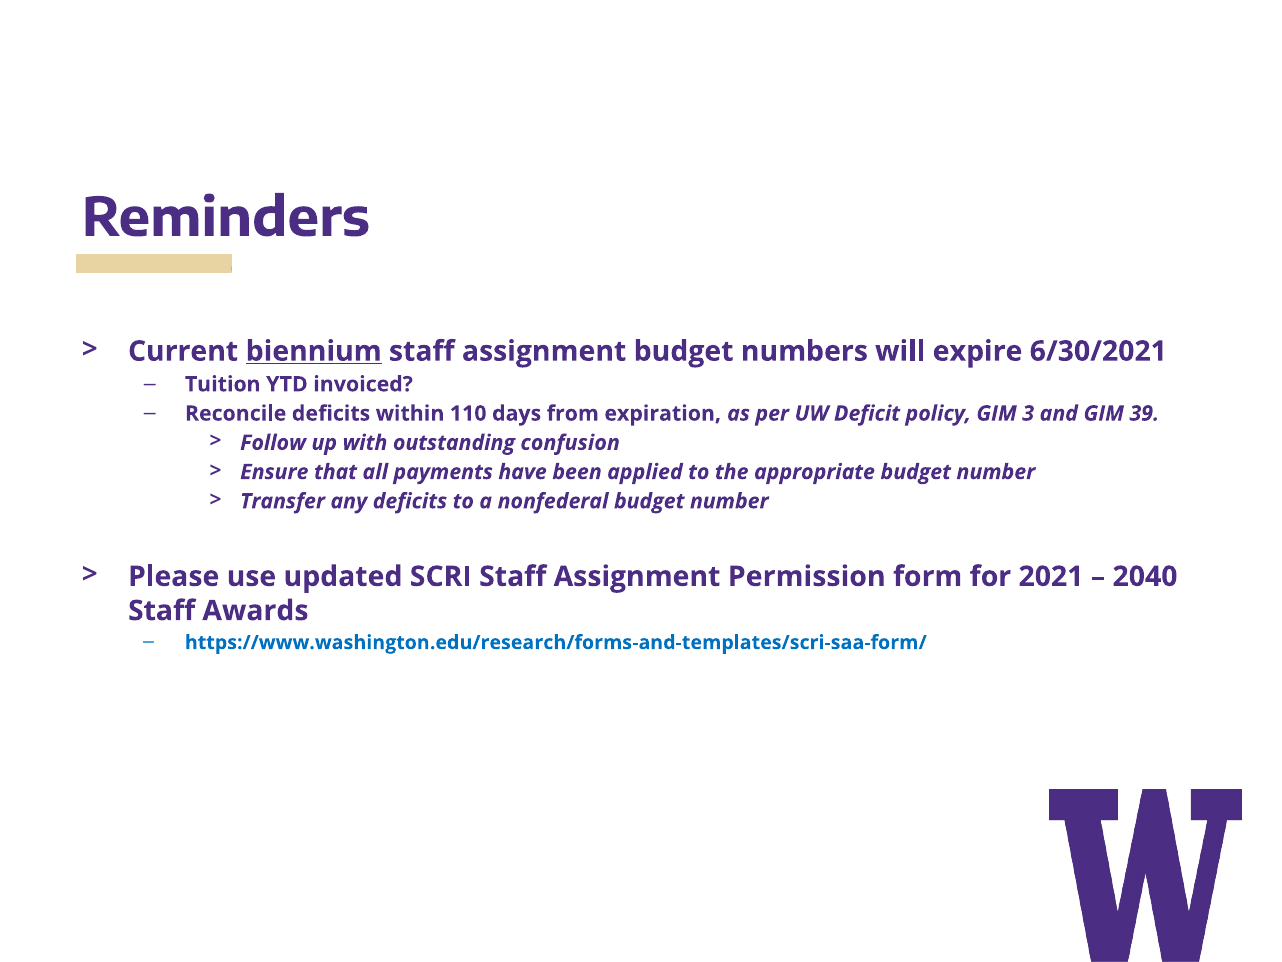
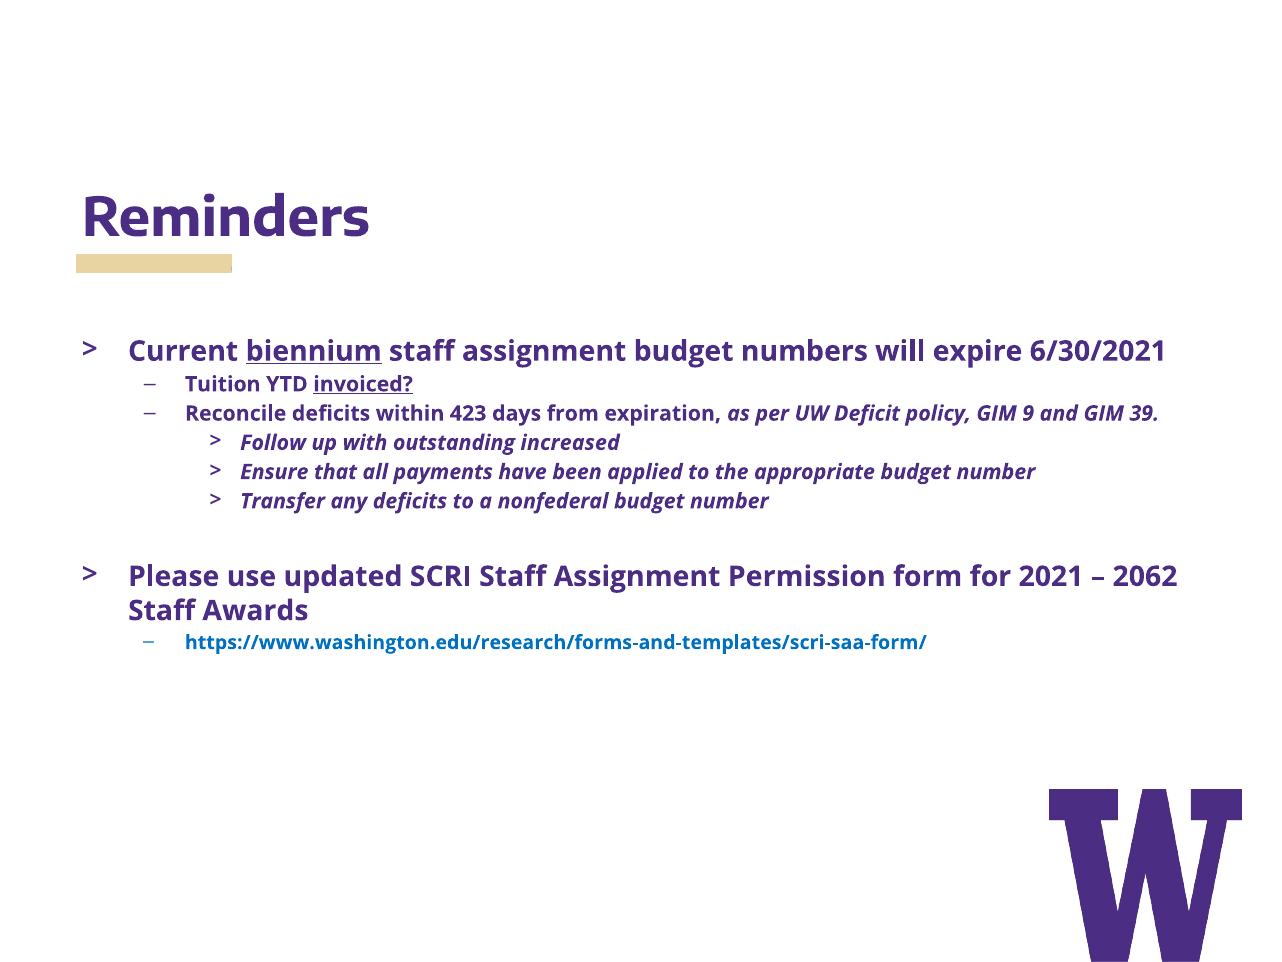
invoiced underline: none -> present (363, 384)
110: 110 -> 423 (468, 413)
3: 3 -> 9 (1028, 413)
confusion: confusion -> increased (570, 443)
2040: 2040 -> 2062 (1145, 576)
